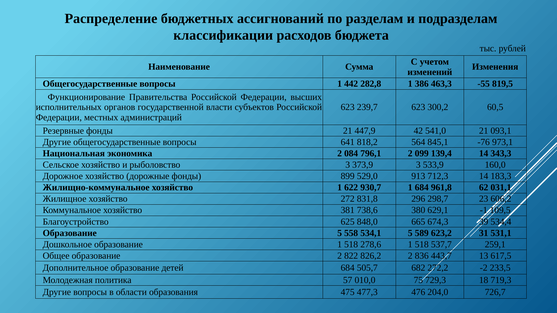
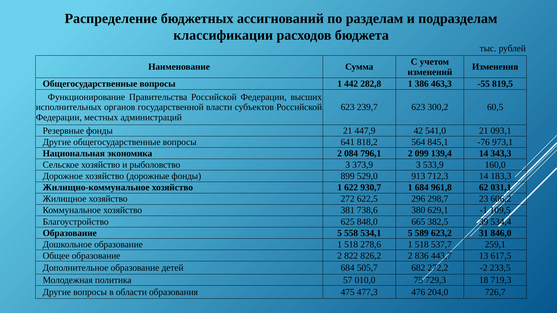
831,8: 831,8 -> 622,5 (367, 199)
674,3: 674,3 -> 382,5 (438, 222)
531,1: 531,1 -> 846,0 (501, 233)
